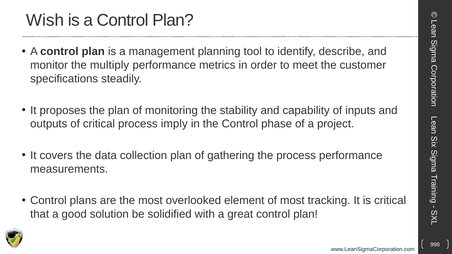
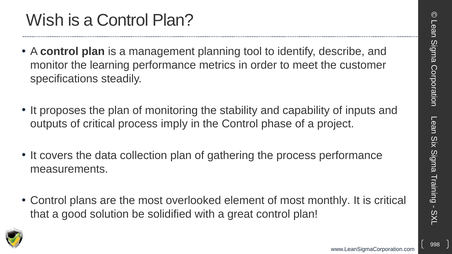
multiply: multiply -> learning (110, 65)
tracking: tracking -> monthly (329, 201)
